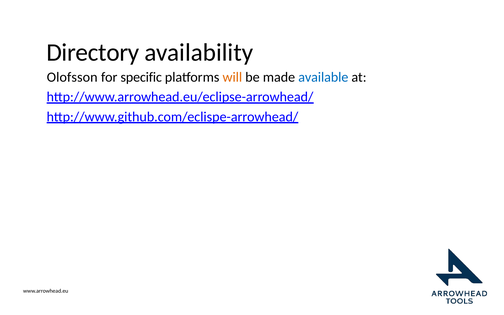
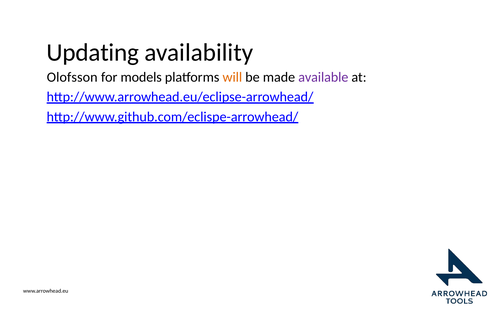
Directory: Directory -> Updating (93, 52)
specific: specific -> models (141, 77)
available colour: blue -> purple (323, 77)
